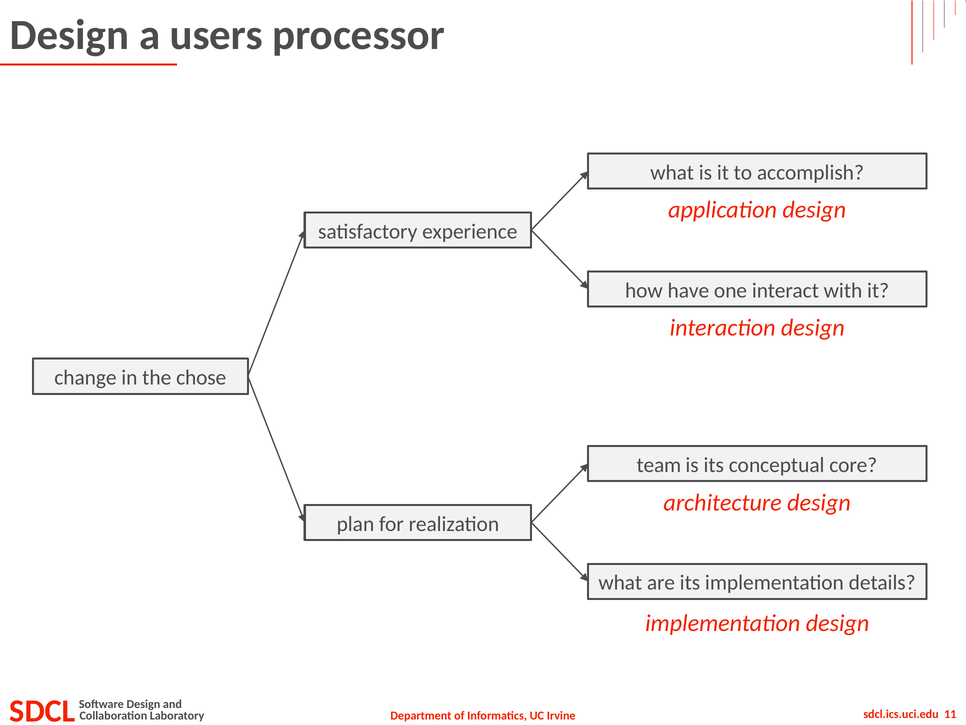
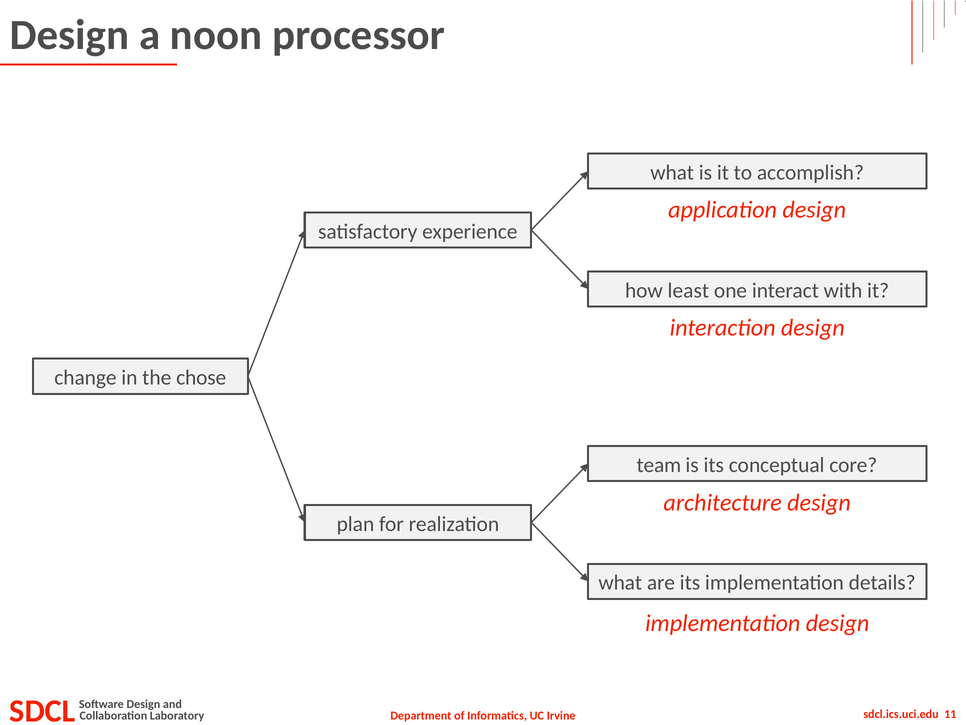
users: users -> noon (216, 35)
have: have -> least (688, 290)
